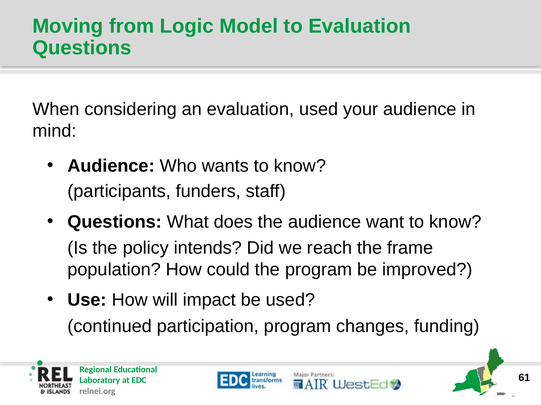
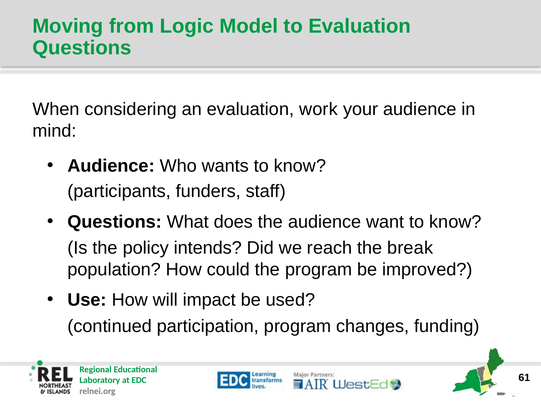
evaluation used: used -> work (319, 109)
frame: frame -> break (410, 248)
